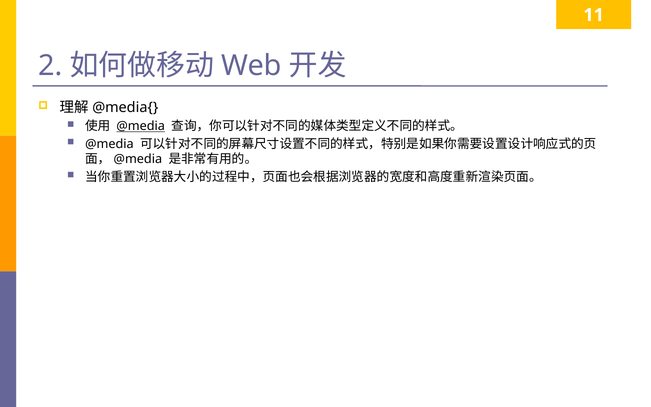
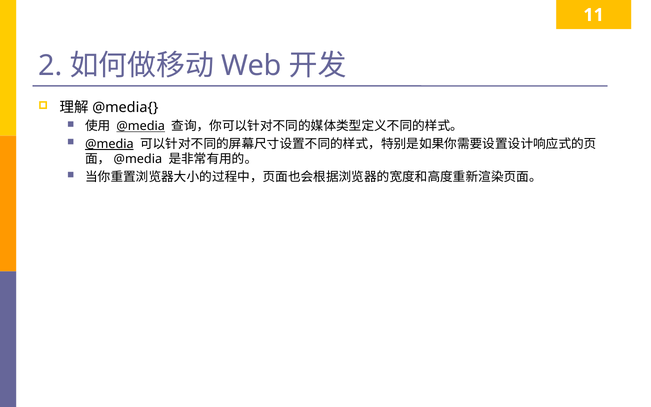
@media underline: none -> present (109, 144)
